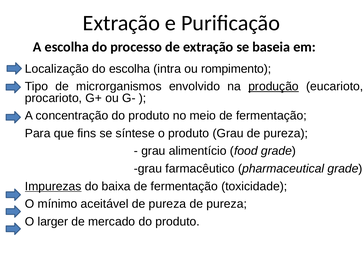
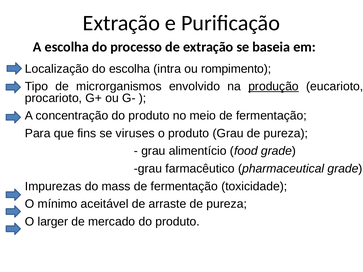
síntese: síntese -> viruses (135, 133)
Impurezas underline: present -> none (53, 186)
baixa: baixa -> mass (116, 186)
aceitável de pureza: pureza -> arraste (167, 204)
